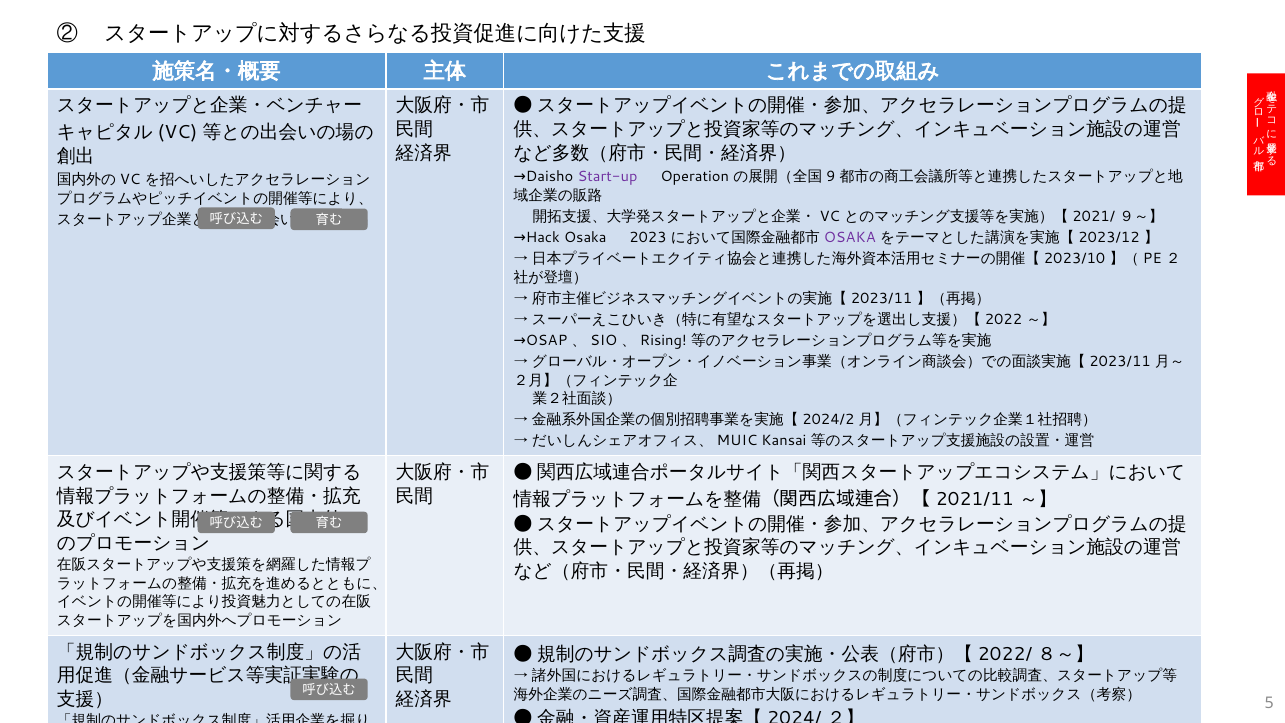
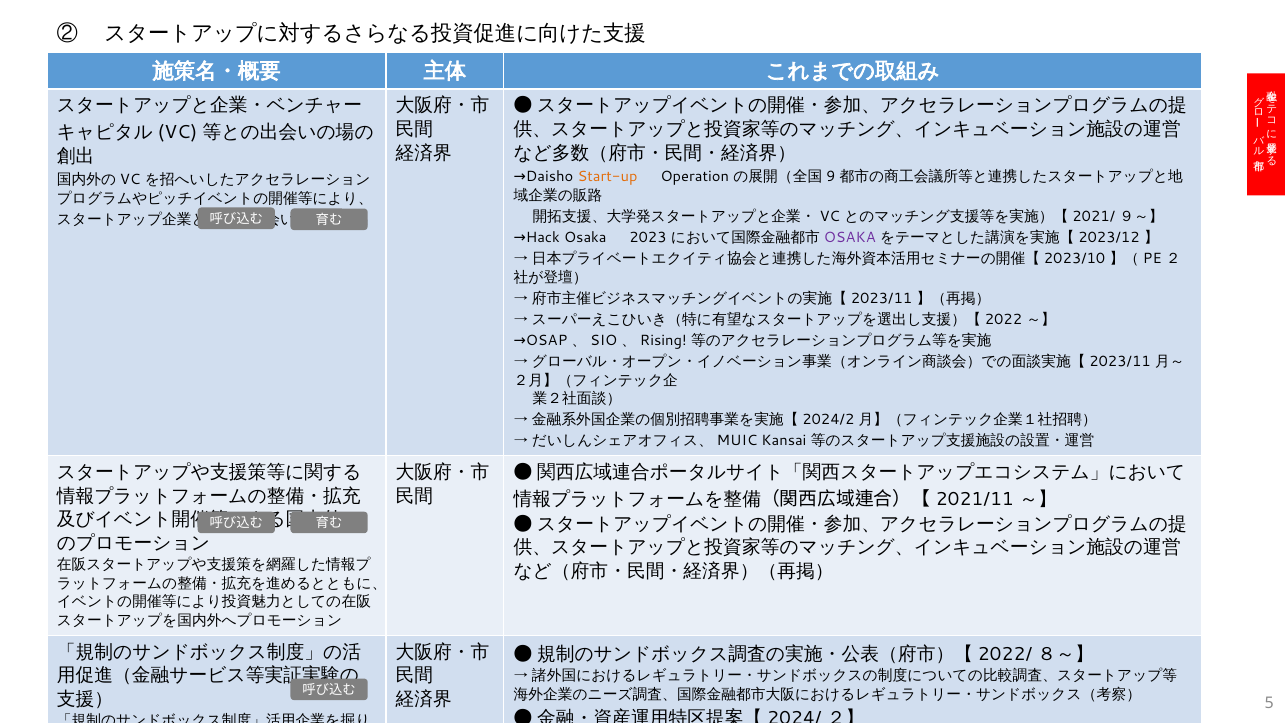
Start-up colour: purple -> orange (608, 177)
